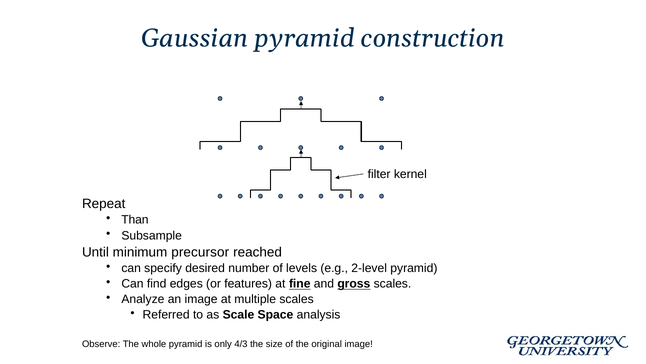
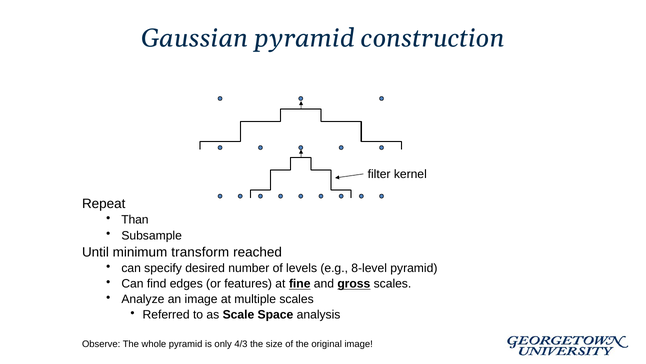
precursor: precursor -> transform (200, 252)
2-level: 2-level -> 8-level (369, 268)
